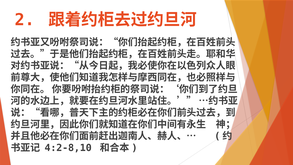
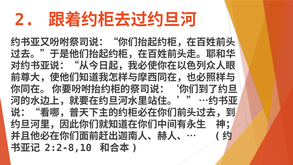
4:2-8,10: 4:2-8,10 -> 2:2-8,10 (68, 148)
